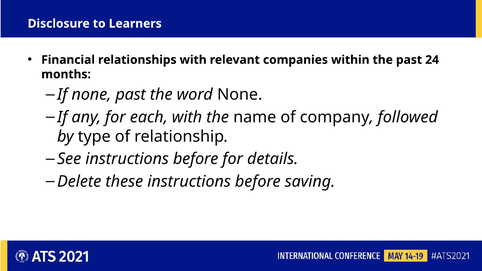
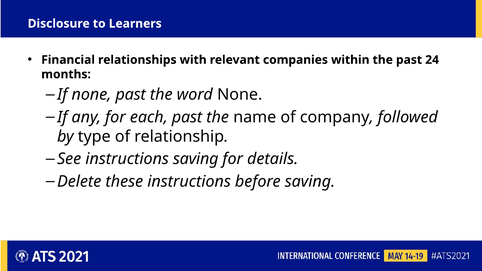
each with: with -> past (187, 117)
See instructions before: before -> saving (196, 159)
